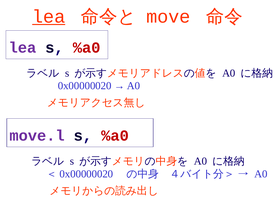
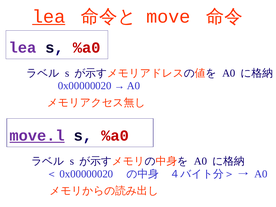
move.l underline: none -> present (37, 136)
